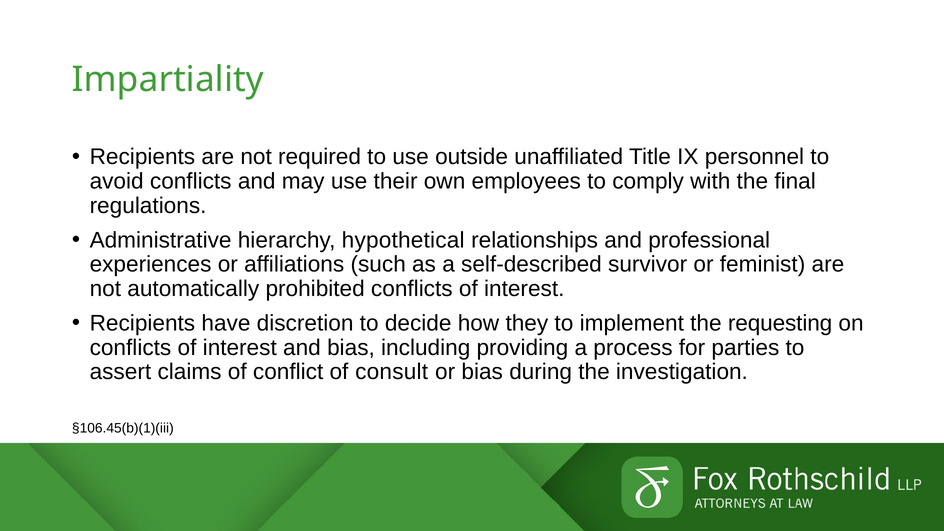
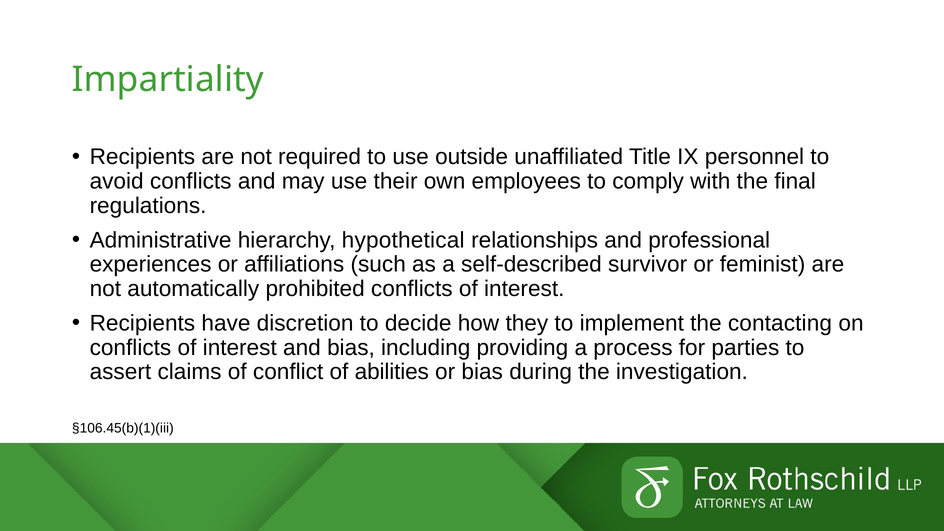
requesting: requesting -> contacting (780, 323)
consult: consult -> abilities (392, 372)
